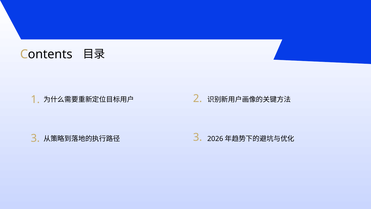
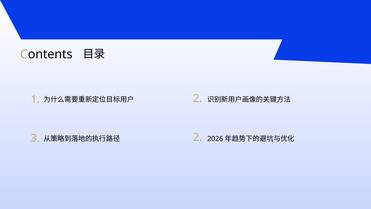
3 3: 3 -> 2 (198, 137)
